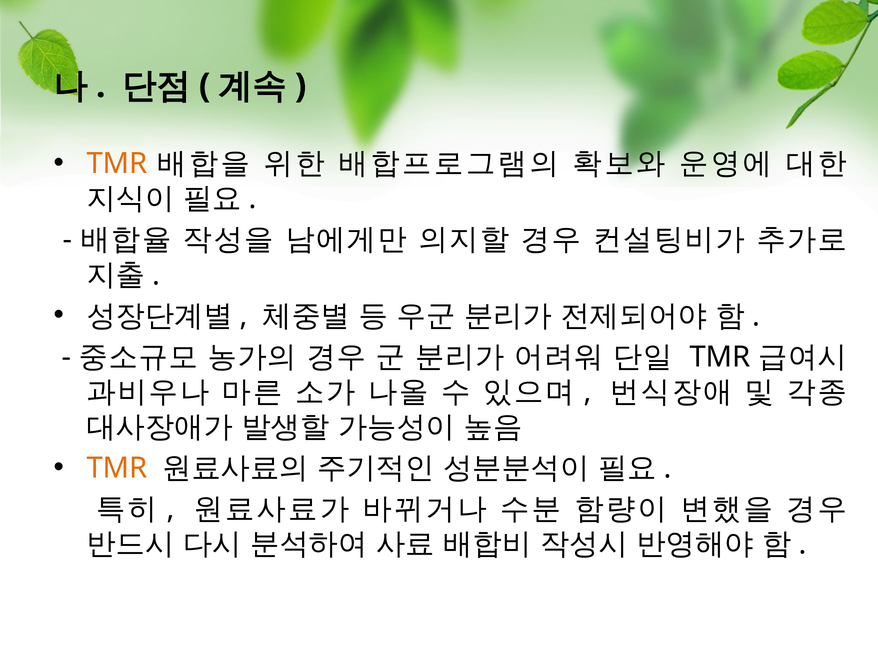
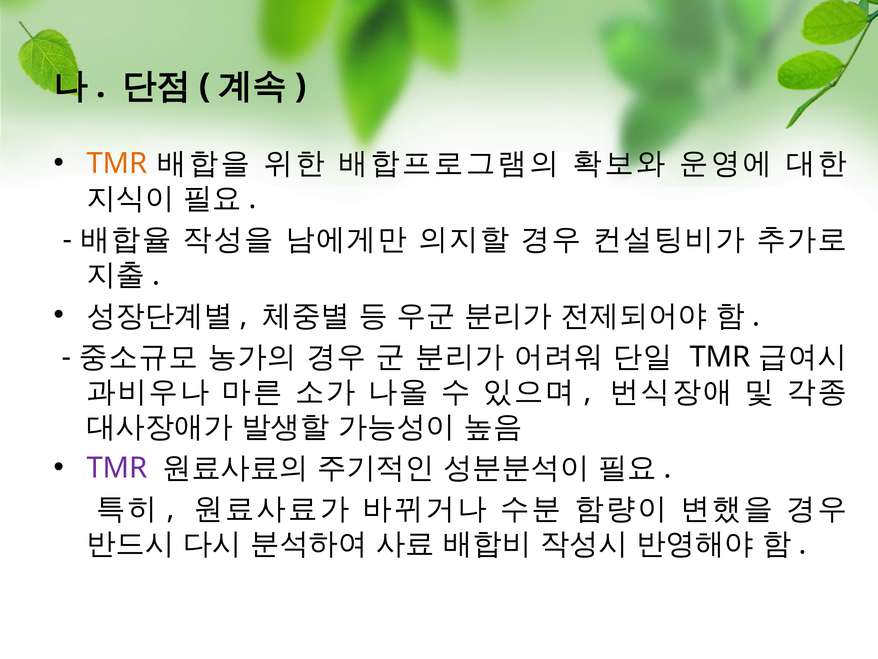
TMR colour: orange -> purple (117, 468)
